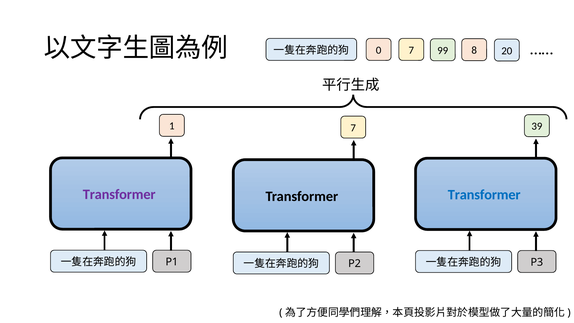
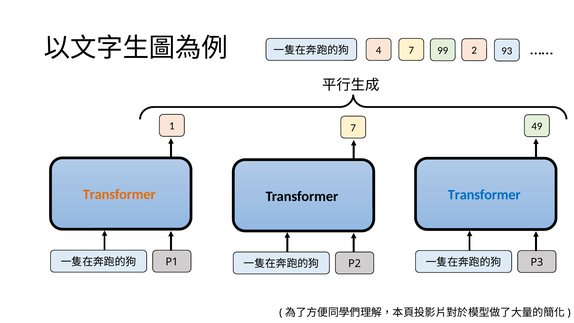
0: 0 -> 4 (379, 50)
8: 8 -> 2 (474, 50)
20: 20 -> 93 (507, 51)
39: 39 -> 49 (537, 126)
Transformer colour: purple -> orange (119, 194)
